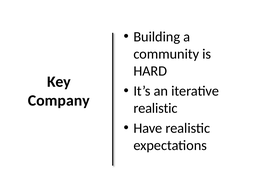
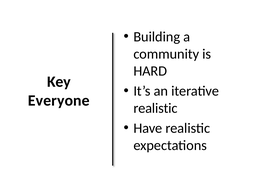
Company: Company -> Everyone (59, 100)
